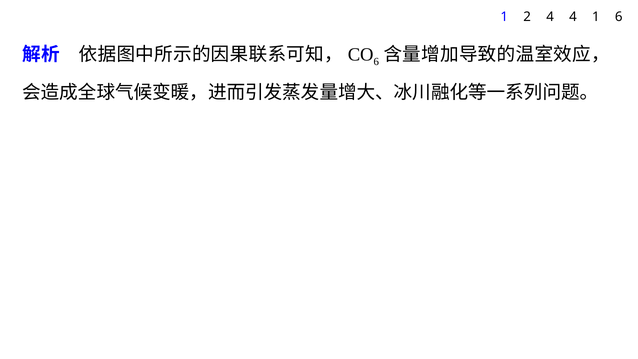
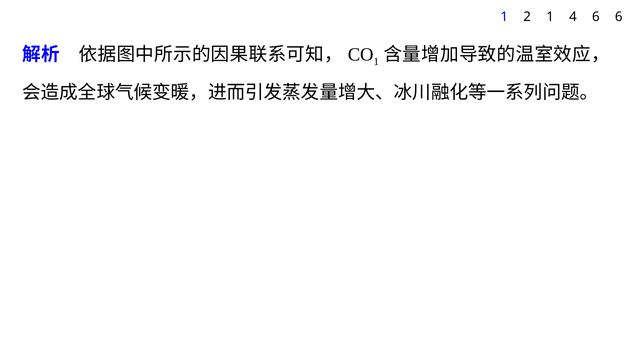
2 4: 4 -> 1 (550, 17)
4 1: 1 -> 6 (596, 17)
6: 6 -> 1 (376, 62)
